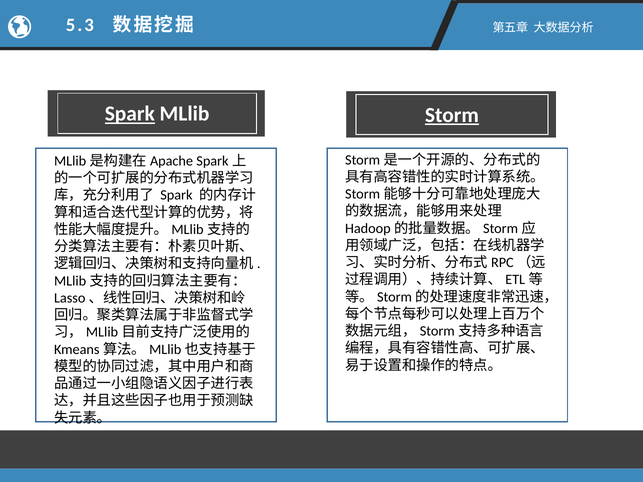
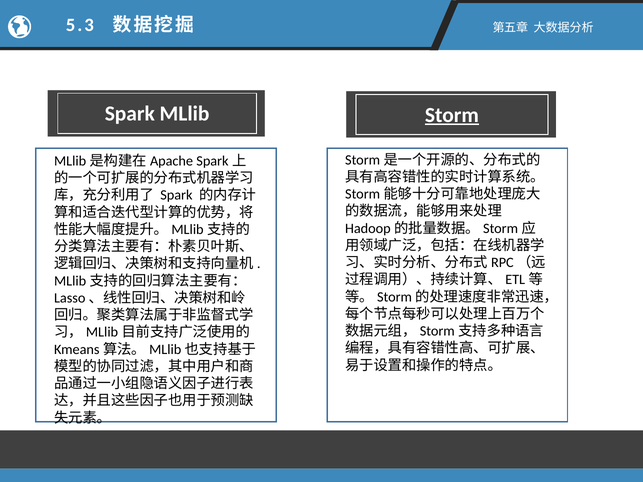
Spark underline: present -> none (130, 114)
